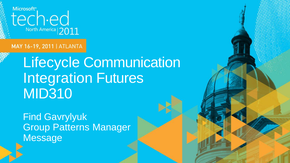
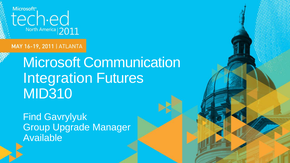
Lifecycle: Lifecycle -> Microsoft (52, 62)
Patterns: Patterns -> Upgrade (71, 128)
Message: Message -> Available (43, 138)
